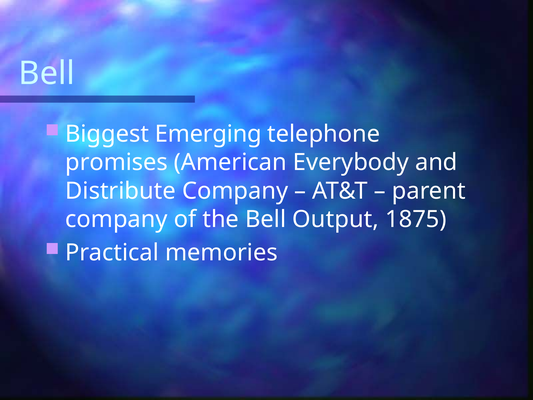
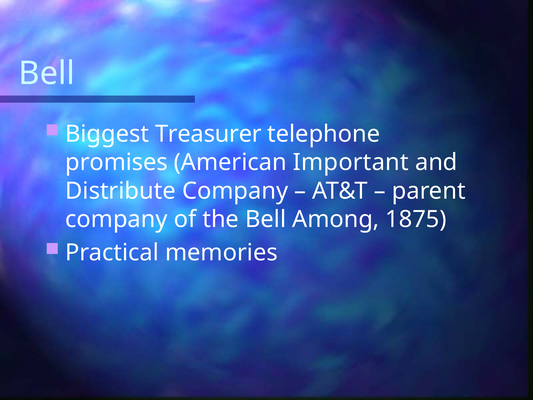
Emerging: Emerging -> Treasurer (208, 134)
Everybody: Everybody -> Important (351, 162)
Output: Output -> Among (336, 219)
